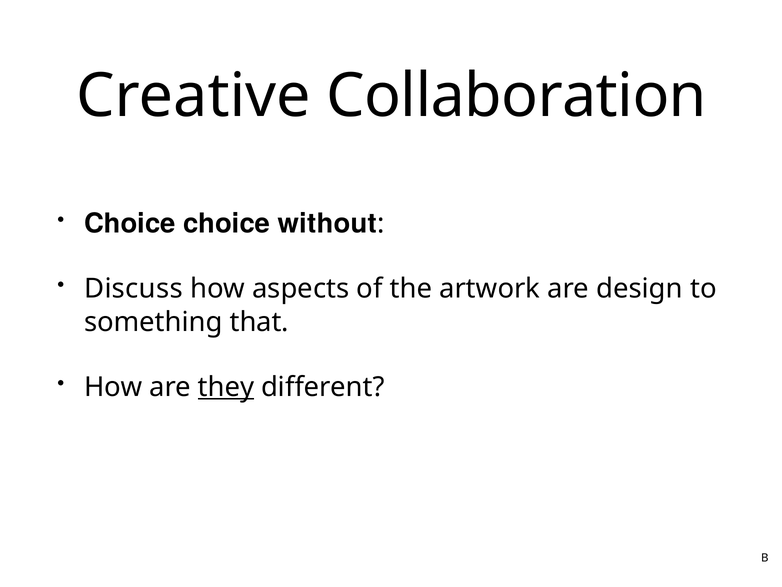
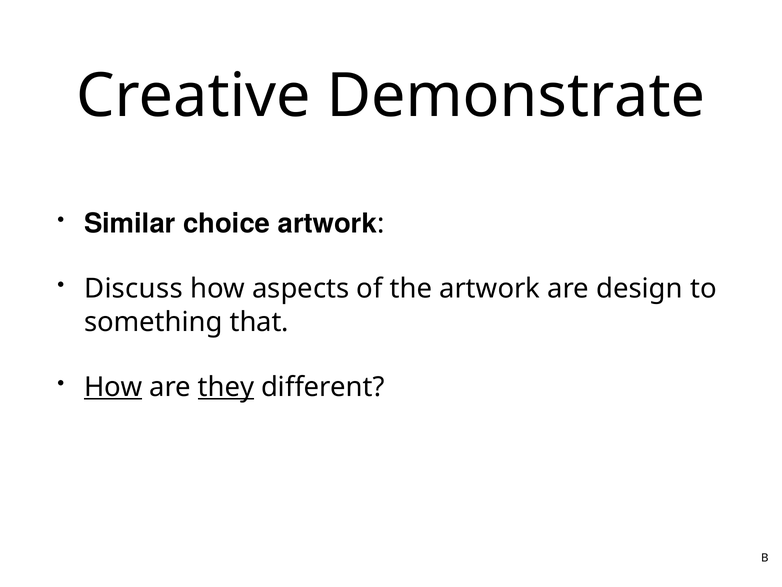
Collaboration: Collaboration -> Demonstrate (516, 96)
Choice: Choice -> Similar (130, 224)
choice without: without -> artwork (327, 224)
How underline: none -> present (113, 387)
